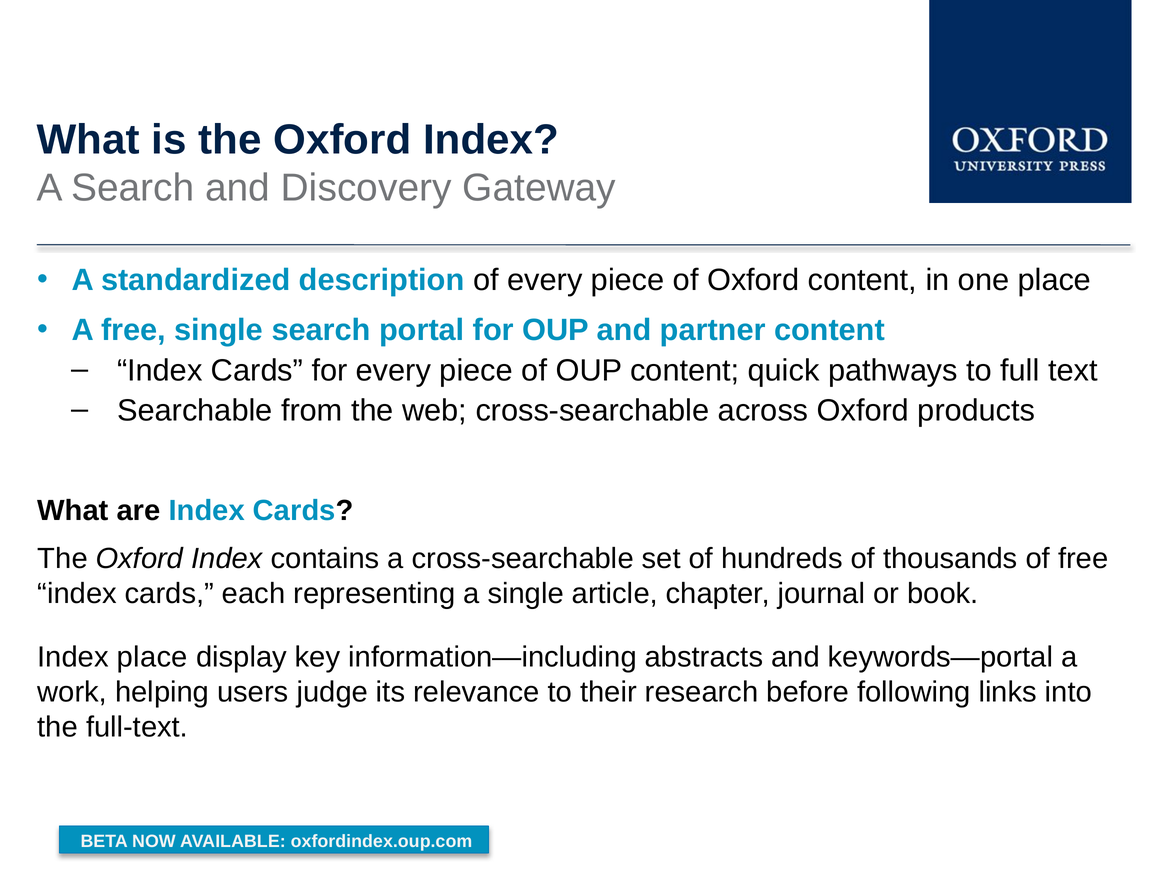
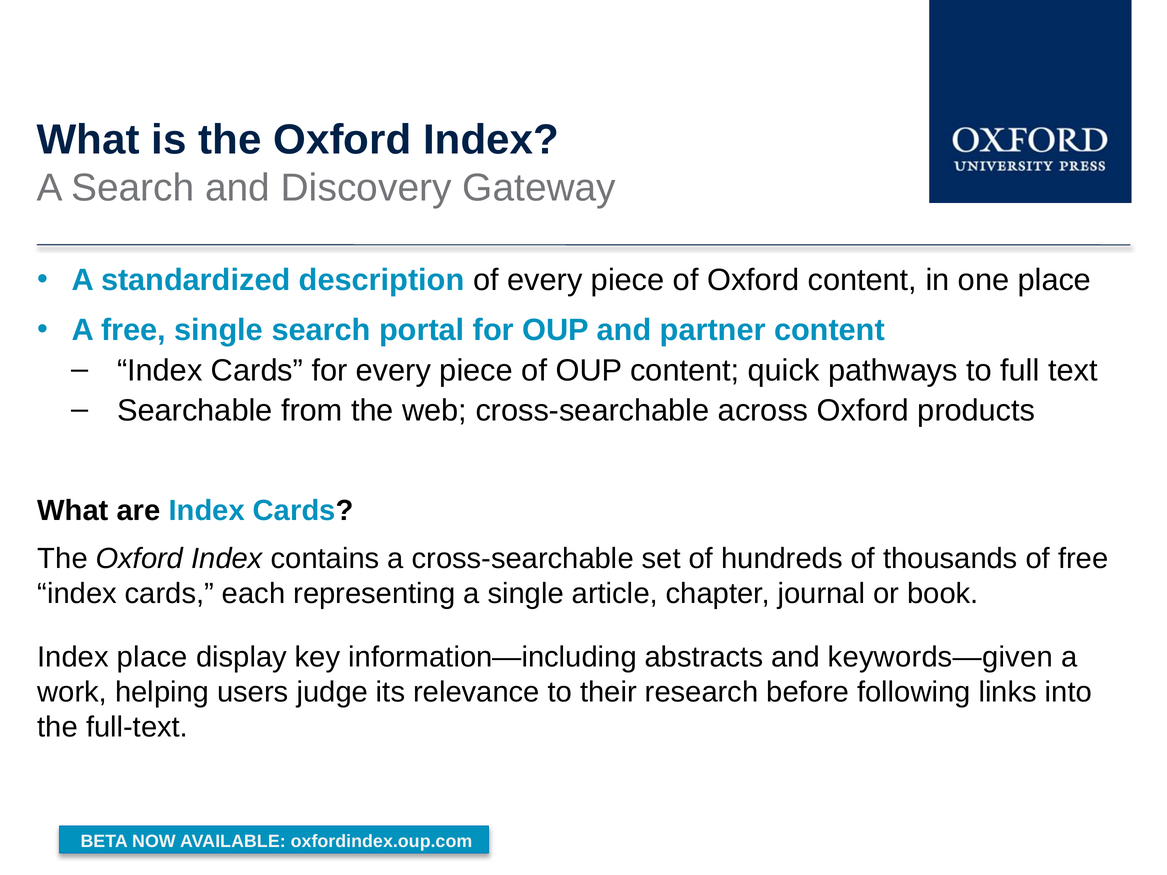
keywords—portal: keywords—portal -> keywords—given (940, 657)
